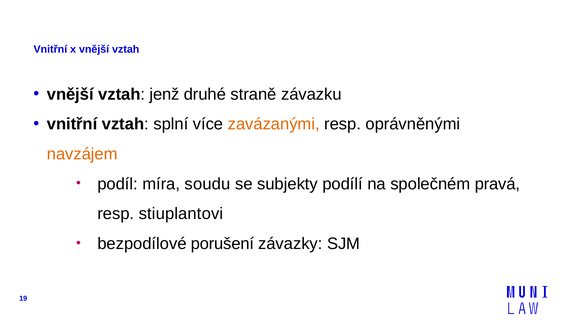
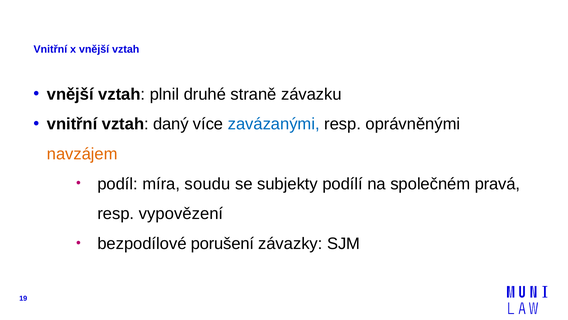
jenž: jenž -> plnil (164, 94)
splní: splní -> daný (171, 124)
zavázanými colour: orange -> blue (274, 124)
stiuplantovi: stiuplantovi -> vypovězení (181, 213)
